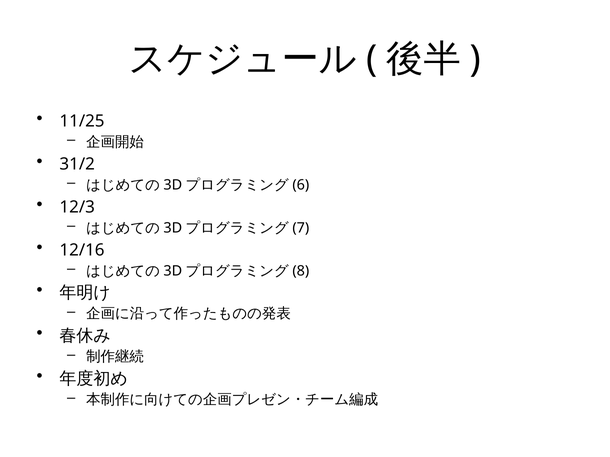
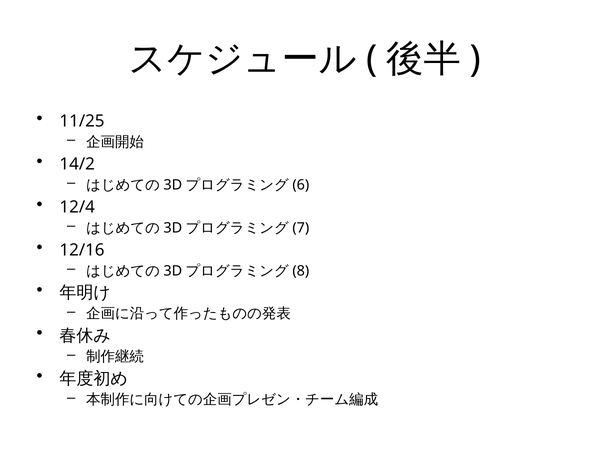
31/2: 31/2 -> 14/2 (77, 164)
12/3: 12/3 -> 12/4 (77, 207)
